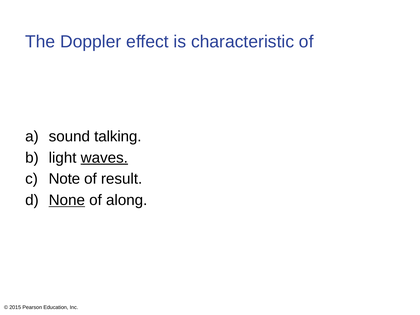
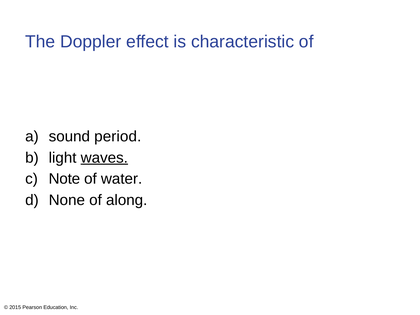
talking: talking -> period (118, 136)
result: result -> water (122, 179)
None underline: present -> none (67, 200)
